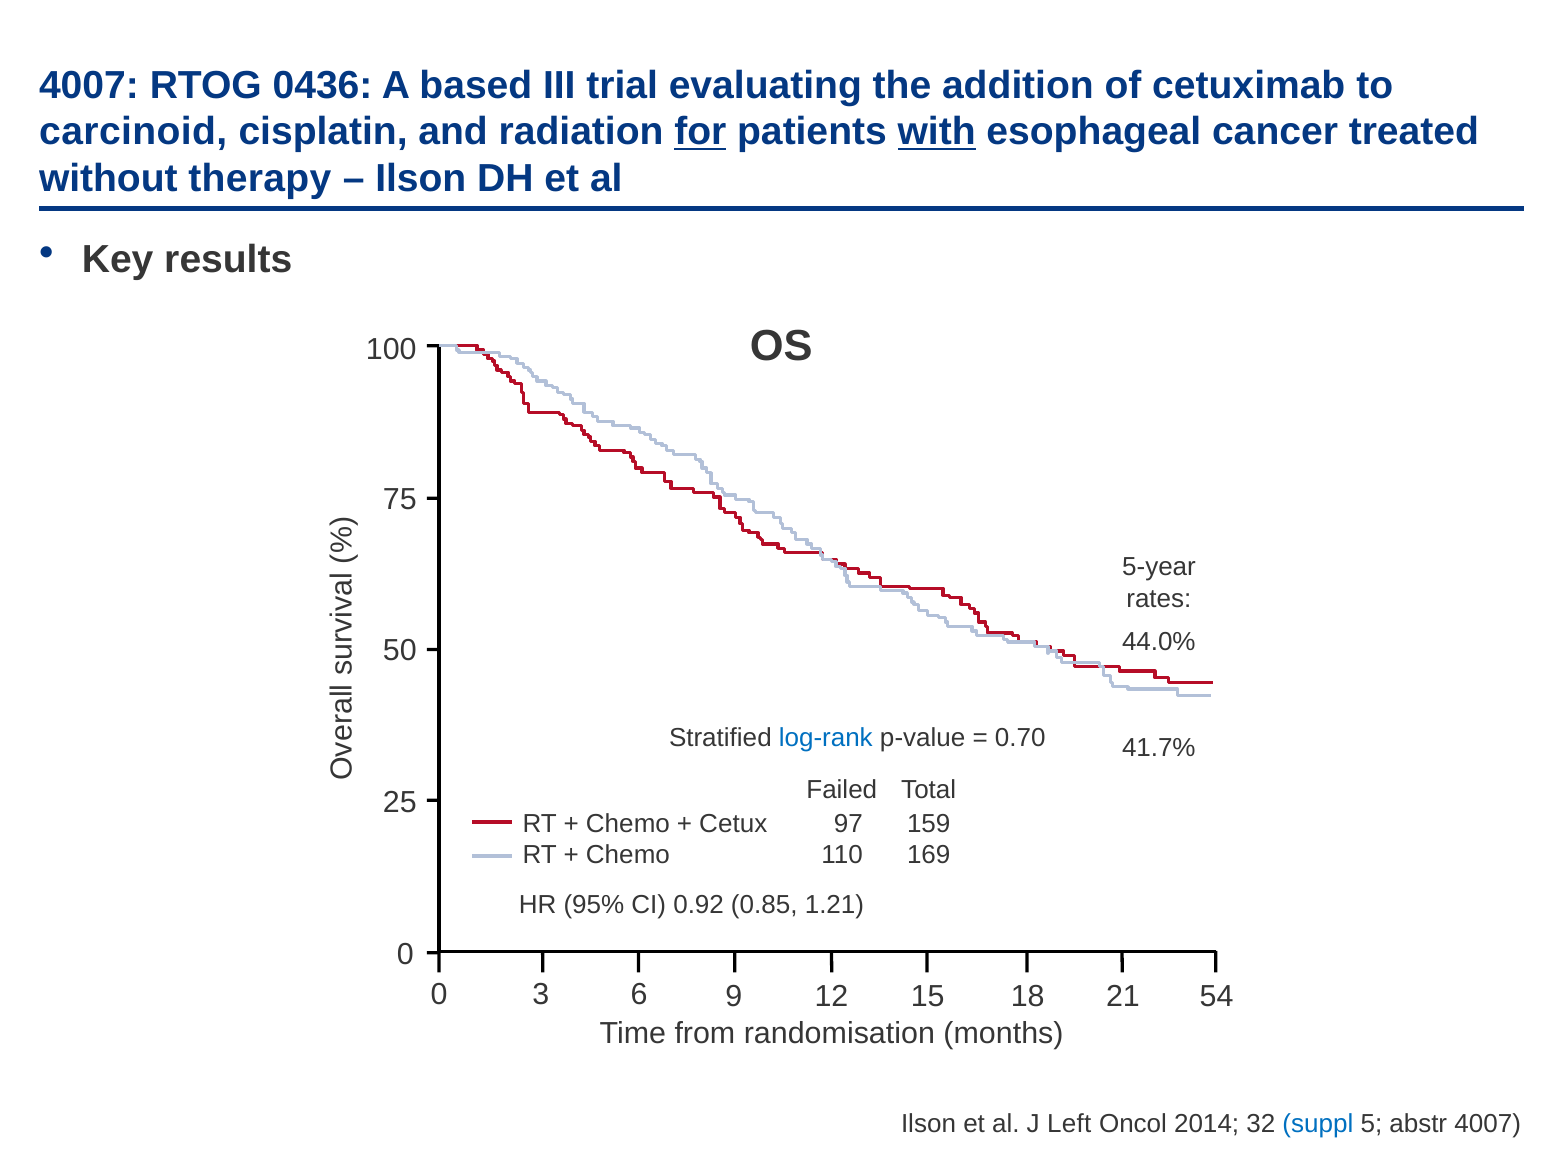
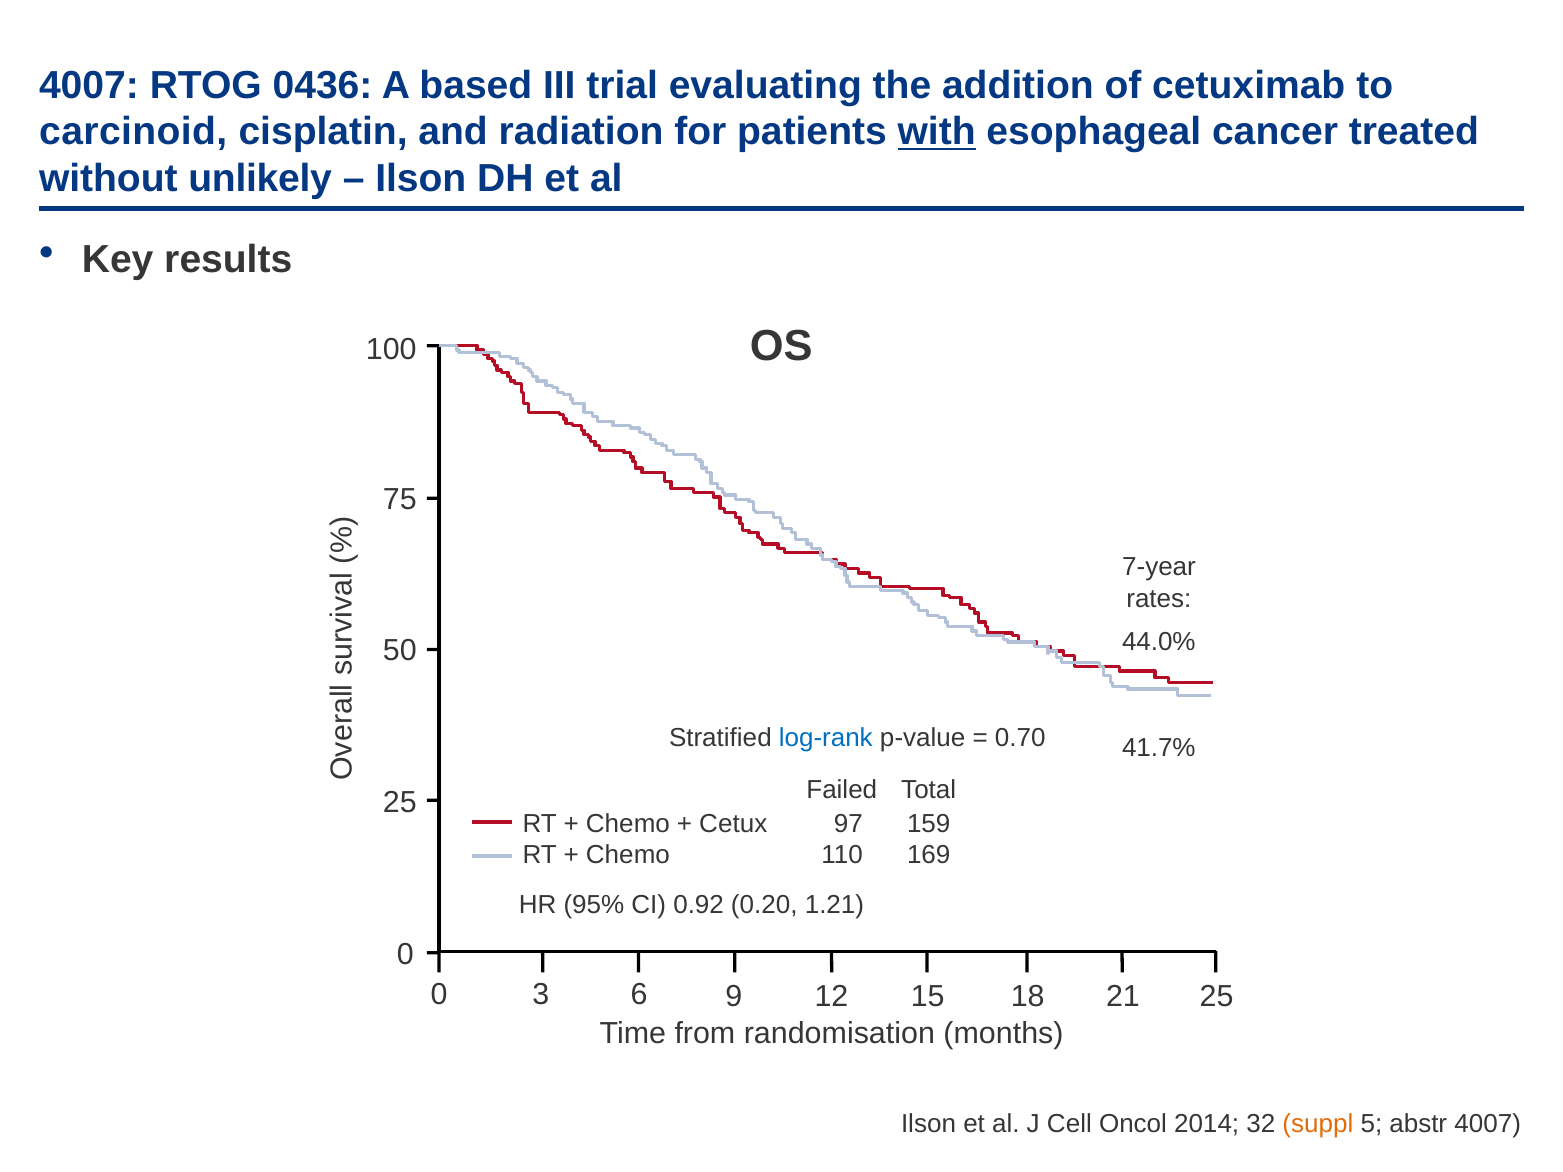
for underline: present -> none (700, 132)
therapy: therapy -> unlikely (260, 179)
5-year: 5-year -> 7-year (1159, 567)
0.85: 0.85 -> 0.20 (764, 905)
21 54: 54 -> 25 (1217, 996)
Left: Left -> Cell (1069, 1124)
suppl colour: blue -> orange (1318, 1124)
